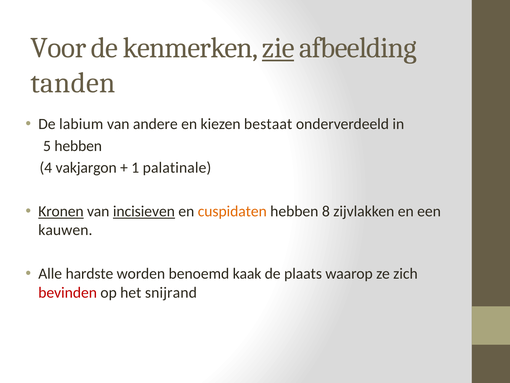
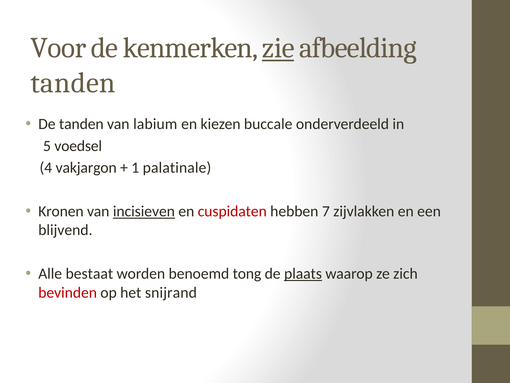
De labium: labium -> tanden (81, 124)
andere: andere -> labium (155, 124)
bestaat: bestaat -> buccale (268, 124)
5 hebben: hebben -> voedsel (78, 146)
Kronen underline: present -> none (61, 211)
cuspidaten colour: orange -> red (232, 211)
8: 8 -> 7 (326, 211)
kauwen: kauwen -> blijvend (65, 230)
hardste: hardste -> bestaat (89, 273)
kaak: kaak -> tong (247, 273)
plaats underline: none -> present (303, 273)
